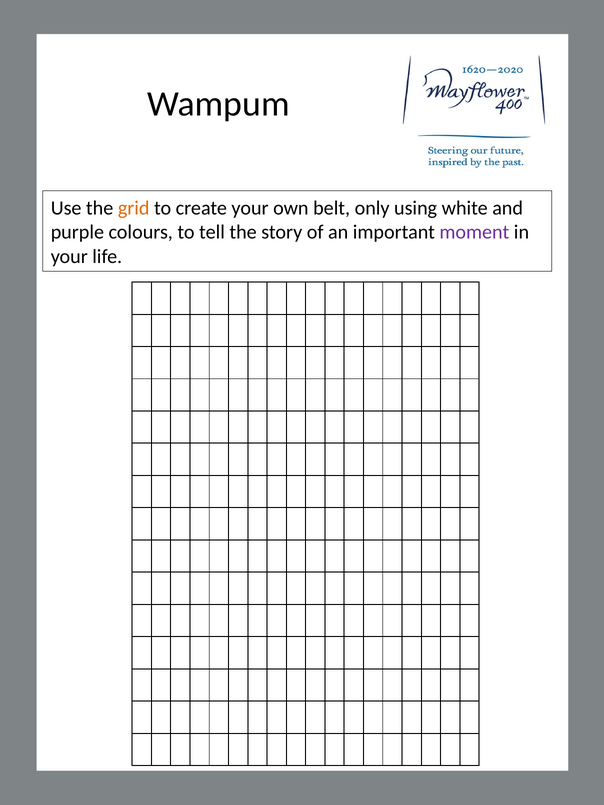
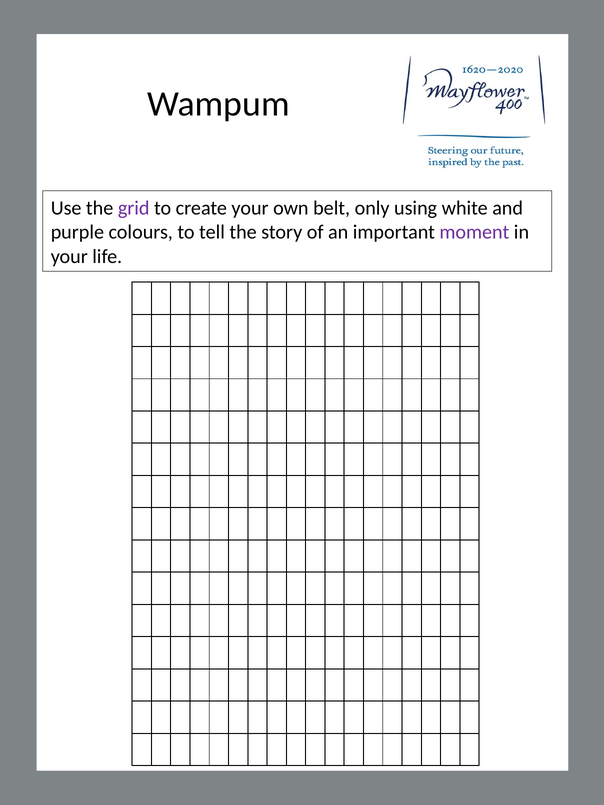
grid colour: orange -> purple (134, 208)
